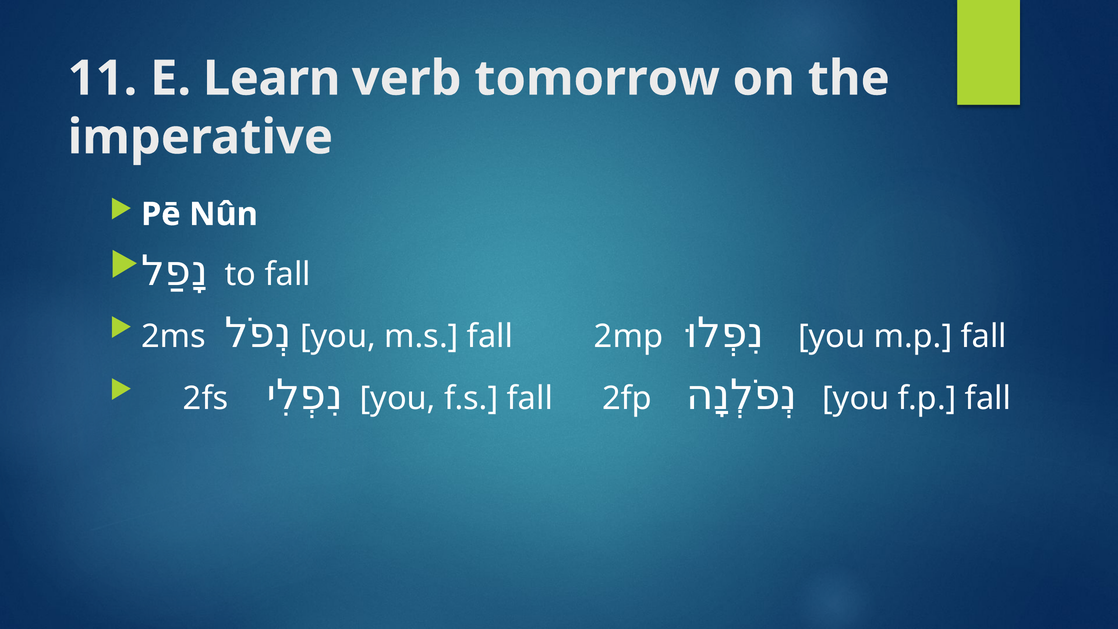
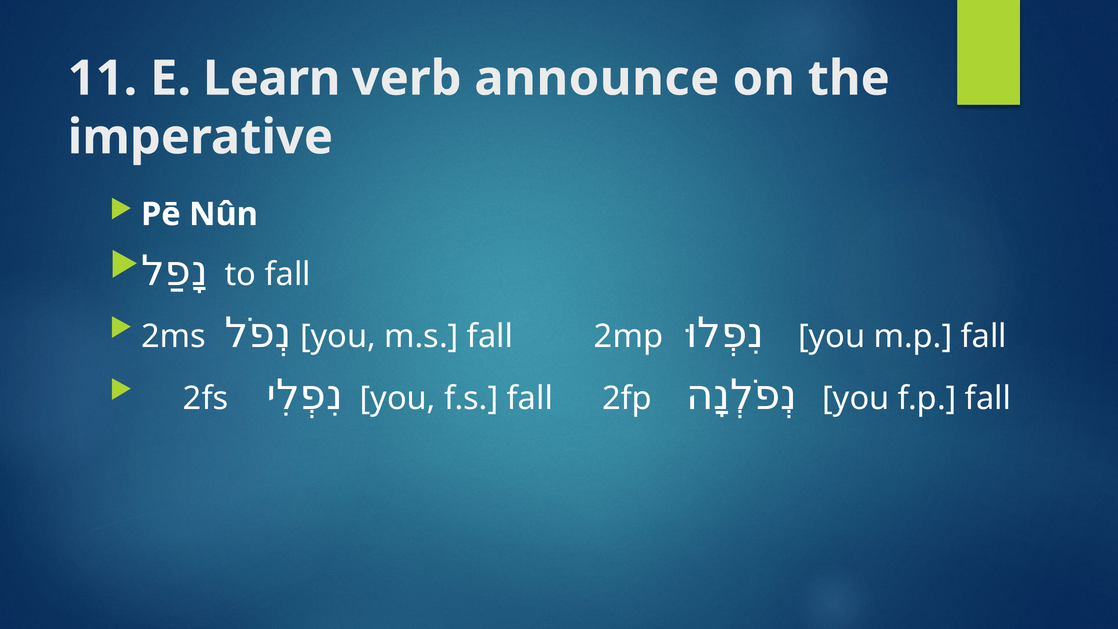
tomorrow: tomorrow -> announce (597, 78)
